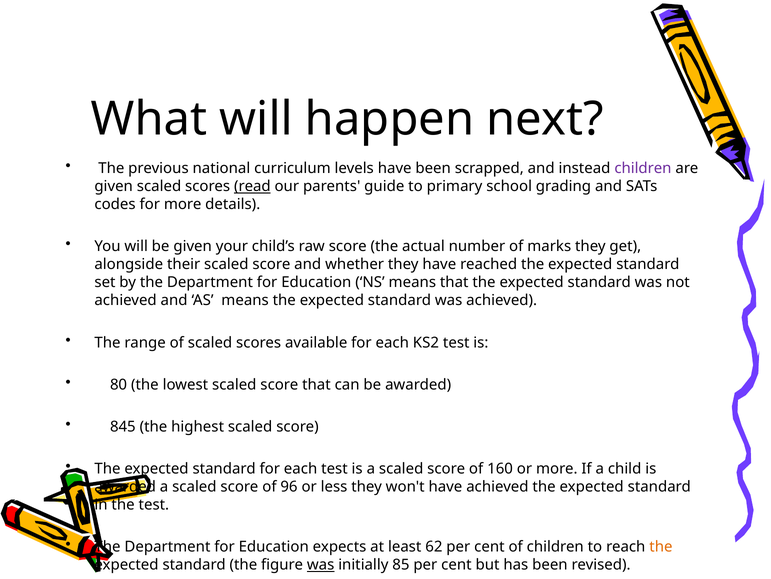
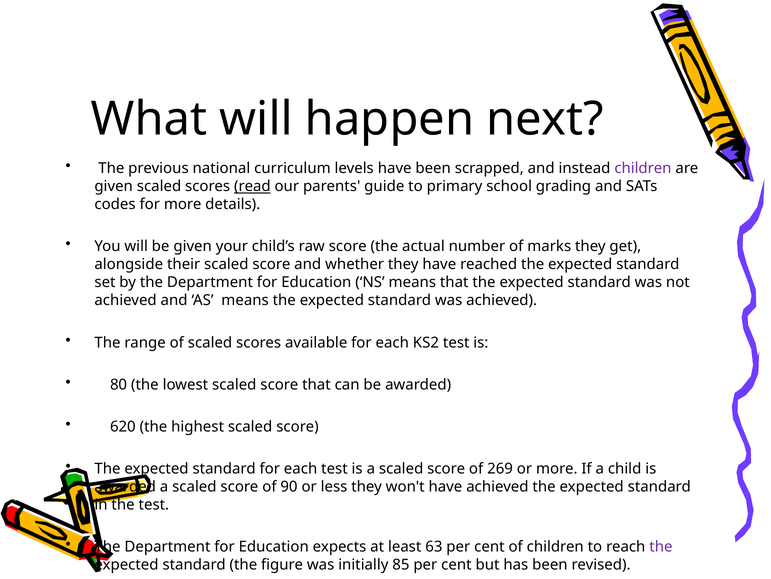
845: 845 -> 620 (123, 426)
160: 160 -> 269 (500, 468)
96: 96 -> 90 (289, 486)
62: 62 -> 63 (434, 546)
the colour: orange -> purple (661, 546)
was underline: present -> none (321, 564)
